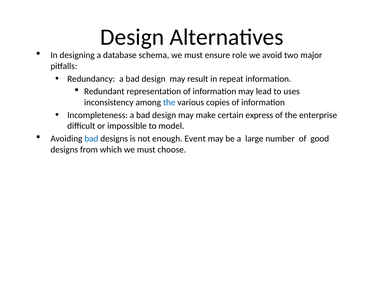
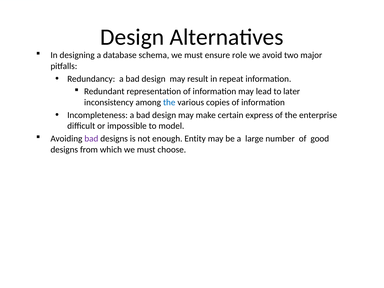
uses: uses -> later (292, 91)
bad colour: blue -> purple (91, 139)
Event: Event -> Entity (195, 139)
